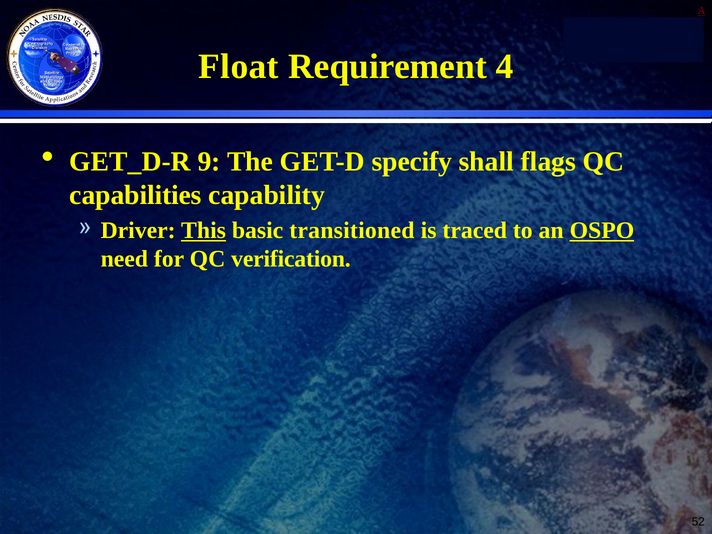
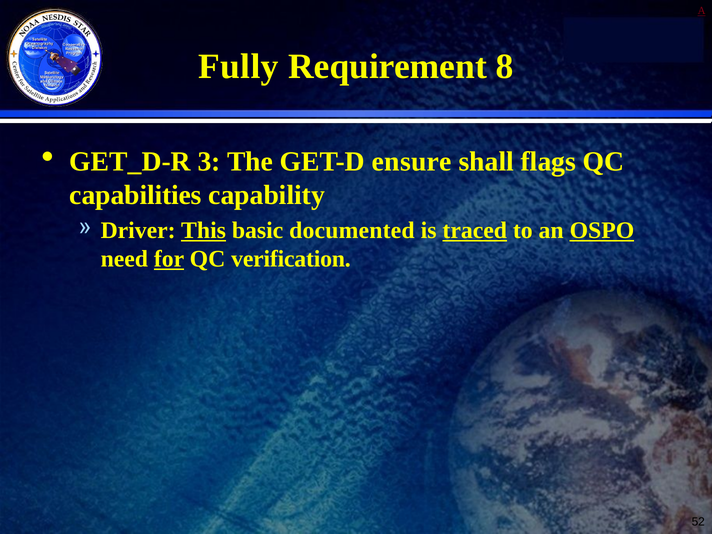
Float: Float -> Fully (238, 66)
4: 4 -> 8 (505, 66)
9: 9 -> 3 (209, 162)
specify: specify -> ensure (412, 162)
transitioned: transitioned -> documented (352, 230)
traced underline: none -> present (475, 230)
for underline: none -> present (169, 259)
